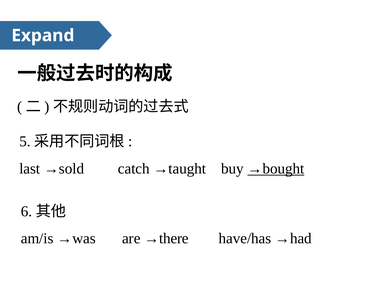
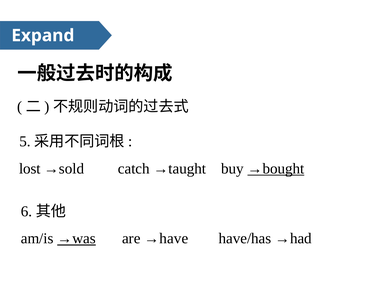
last: last -> lost (30, 169)
→was underline: none -> present (76, 238)
→there: →there -> →have (166, 238)
